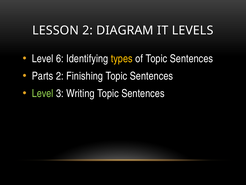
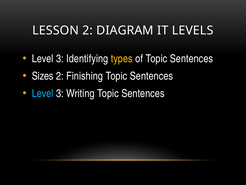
6: 6 -> 3 (60, 58)
Parts: Parts -> Sizes (43, 76)
Level colour: light green -> light blue (43, 93)
